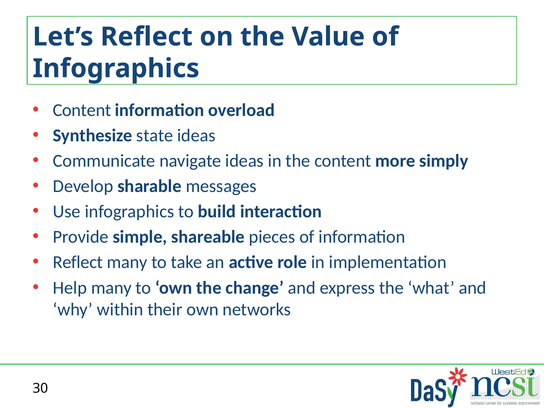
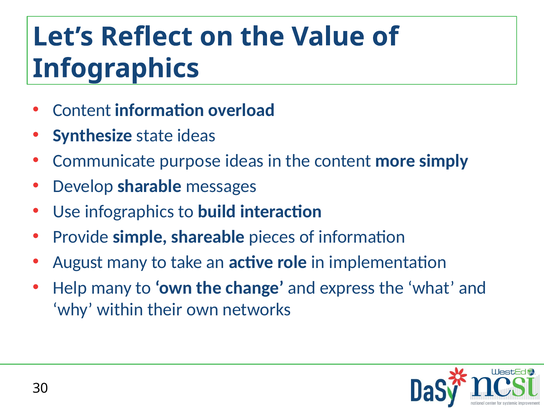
navigate: navigate -> purpose (190, 161)
Reflect: Reflect -> August (78, 262)
